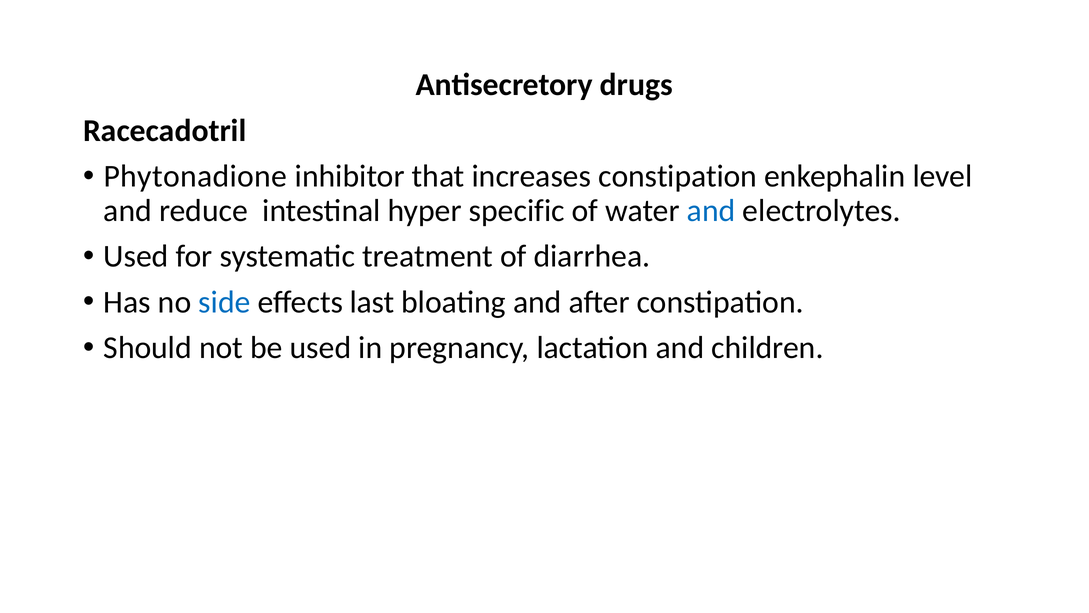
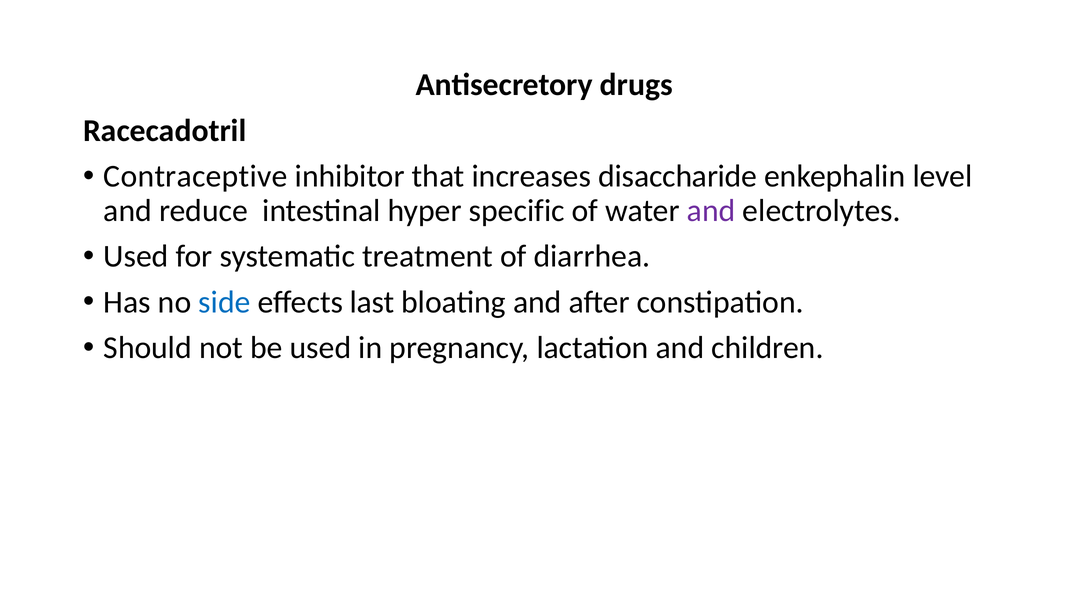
Phytonadione: Phytonadione -> Contraceptive (195, 176)
increases constipation: constipation -> disaccharide (678, 176)
and colour: blue -> purple (711, 211)
